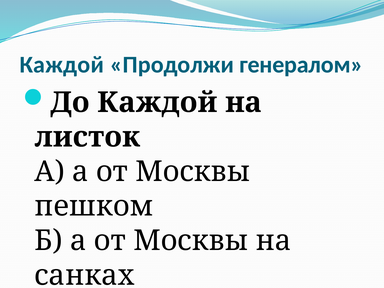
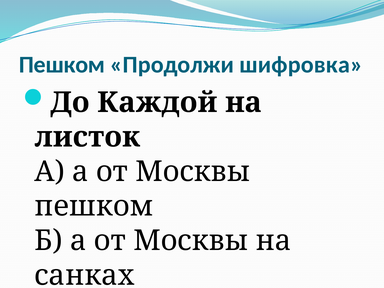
Каждой: Каждой -> Пешком (62, 65)
генералом: генералом -> шифровка (301, 65)
